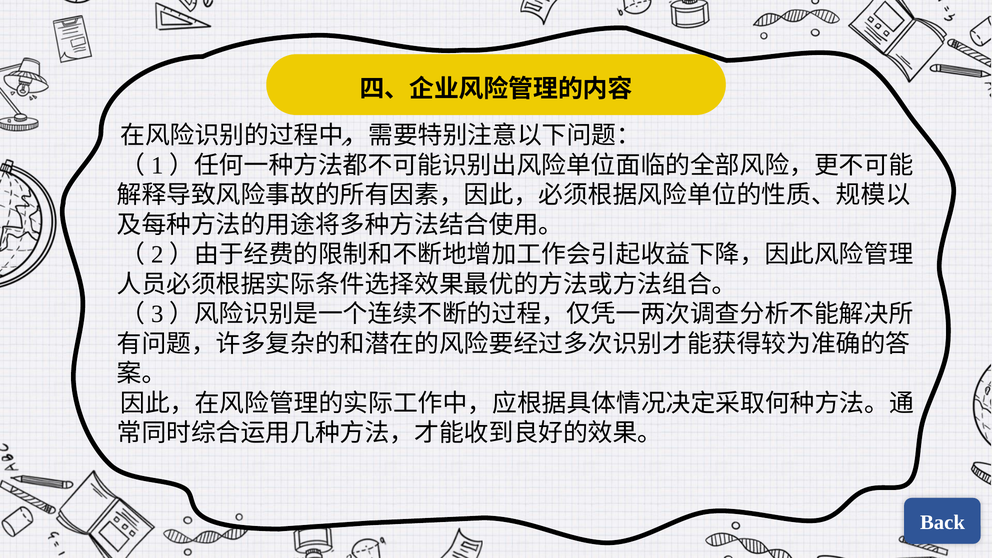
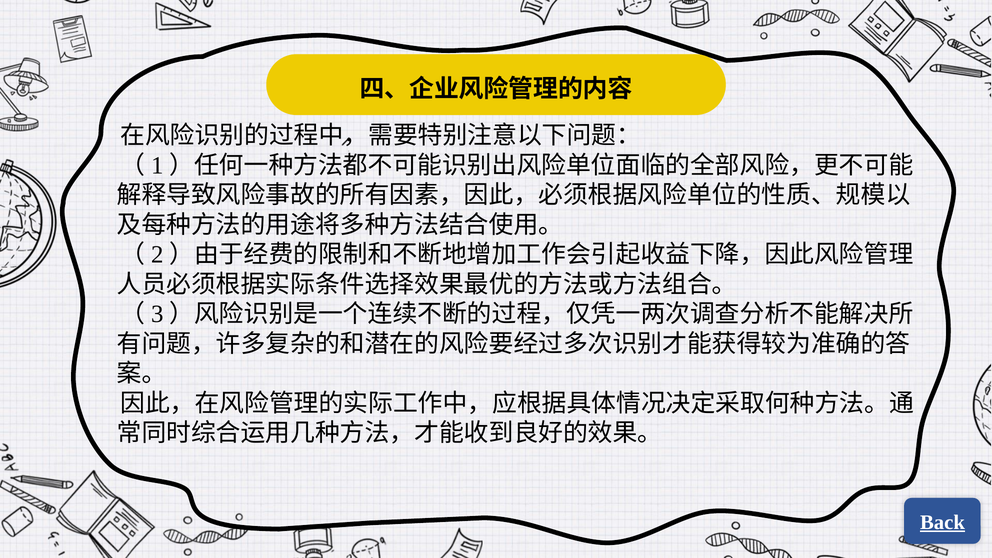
Back underline: none -> present (942, 522)
